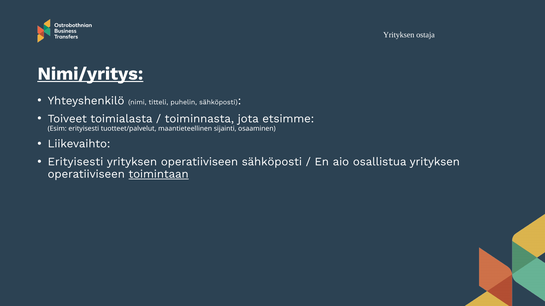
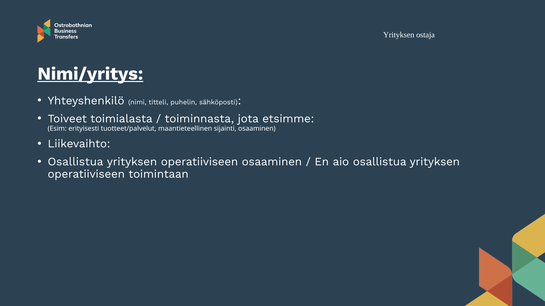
Erityisesti: Erityisesti -> Osallistua (76, 162)
operatiiviseen sähköposti: sähköposti -> osaaminen (272, 162)
toimintaan underline: present -> none (159, 174)
